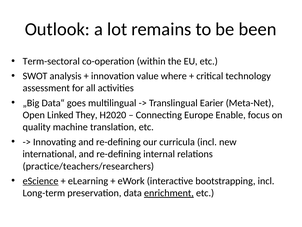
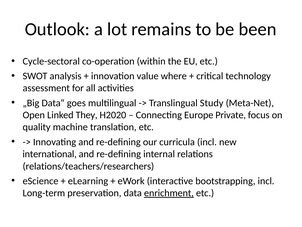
Term-sectoral: Term-sectoral -> Cycle-sectoral (51, 61)
Earier: Earier -> Study (212, 103)
Enable: Enable -> Private (231, 115)
practice/teachers/researchers: practice/teachers/researchers -> relations/teachers/researchers (88, 166)
eScience underline: present -> none (41, 181)
